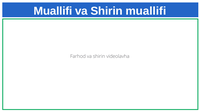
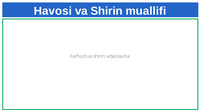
Muallifi: Muallifi -> Havosi (53, 11)
